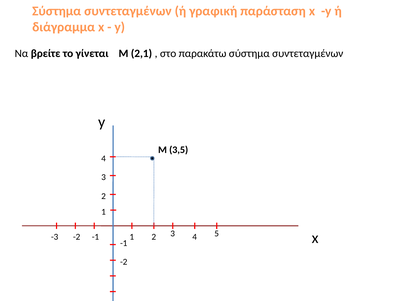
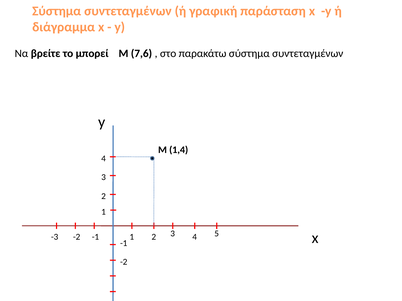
γίνεται: γίνεται -> μπορεί (92, 53)
2,1: 2,1 -> 7,6 (141, 53)
3,5: 3,5 -> 1,4 (179, 150)
